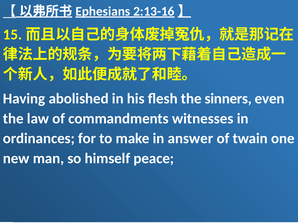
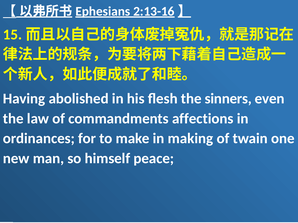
witnesses: witnesses -> affections (203, 119)
answer: answer -> making (190, 139)
